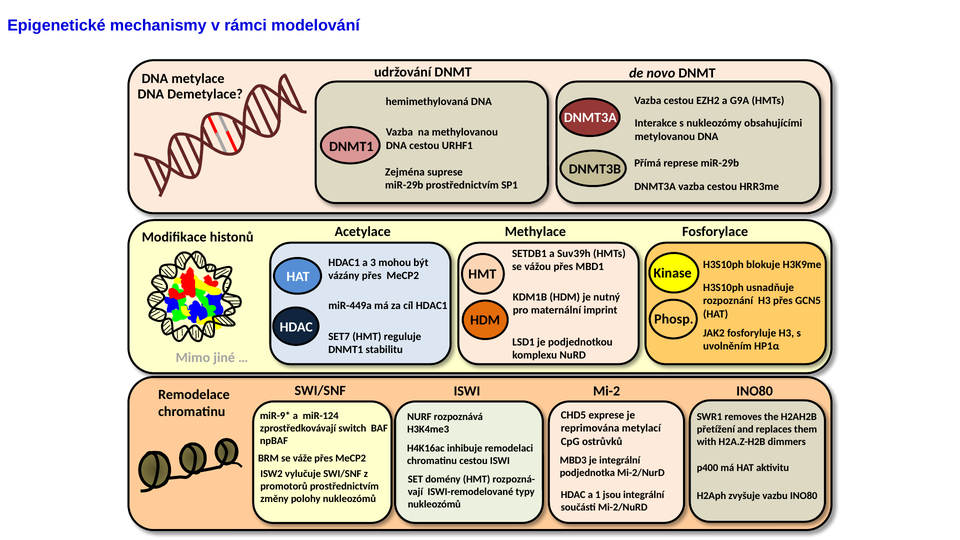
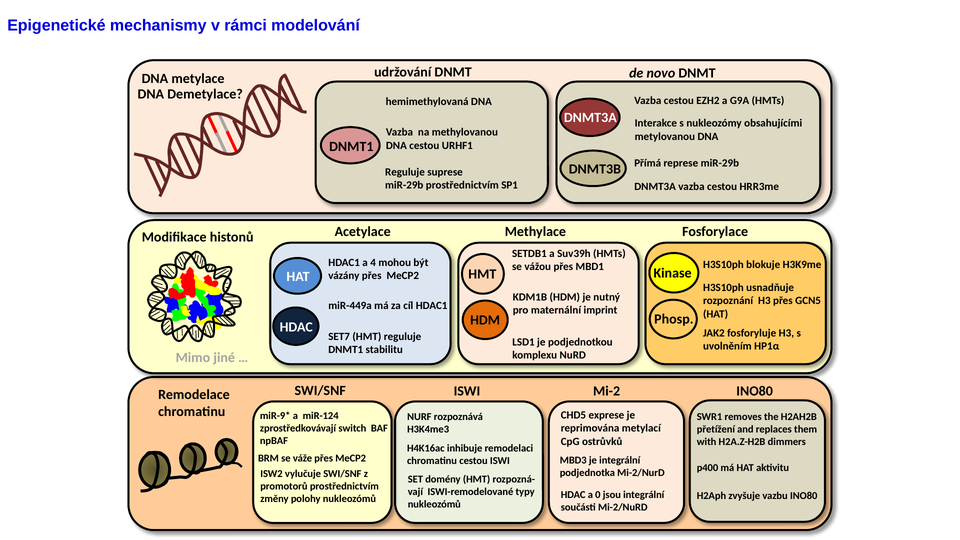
Zejména: Zejména -> Reguluje (405, 172)
3: 3 -> 4 (373, 263)
1: 1 -> 0 (598, 495)
